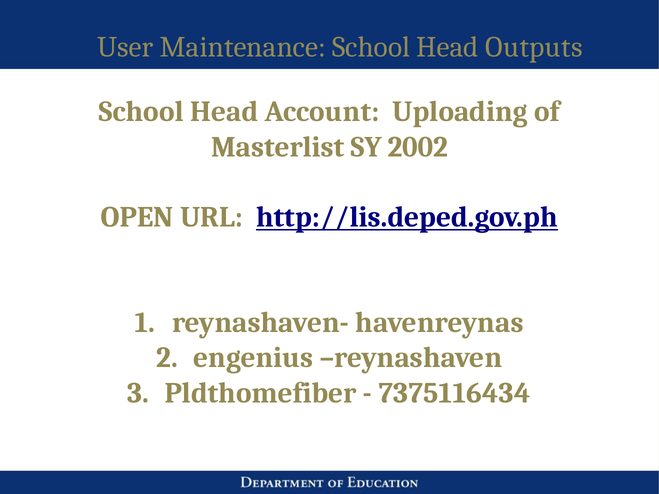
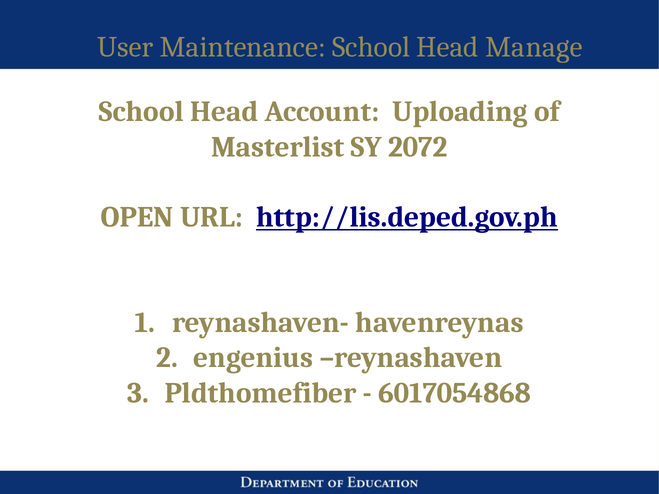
Outputs: Outputs -> Manage (534, 47)
2002: 2002 -> 2072 (418, 147)
7375116434: 7375116434 -> 6017054868 (455, 393)
